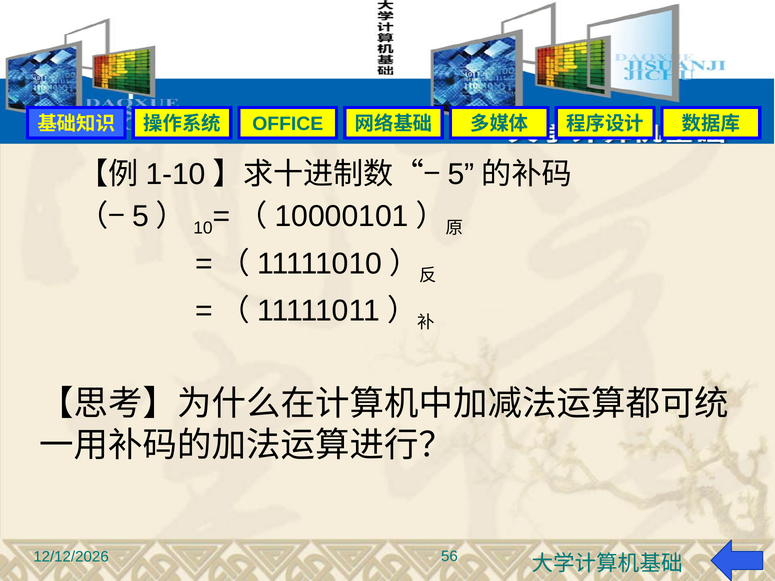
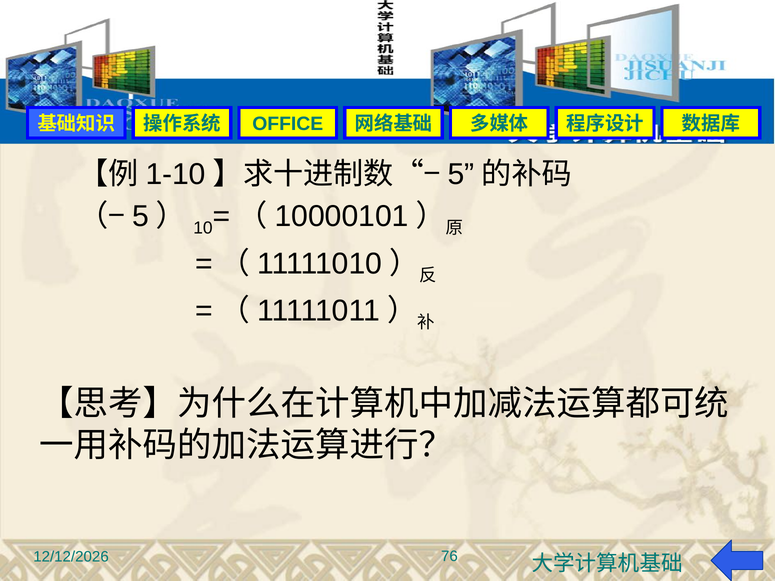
56: 56 -> 76 (449, 557)
